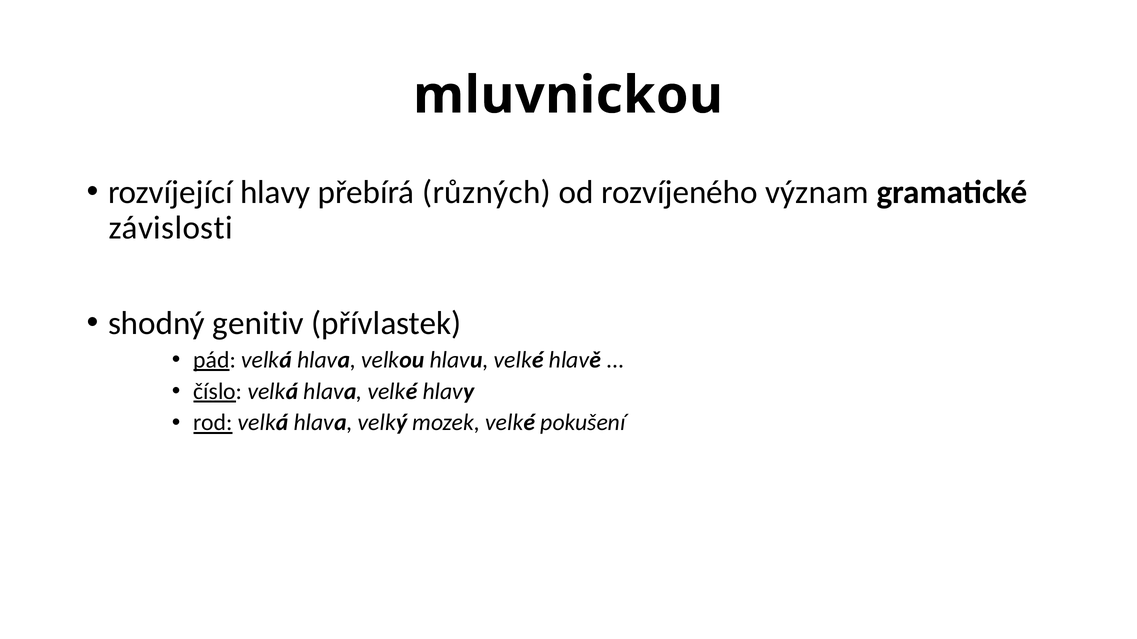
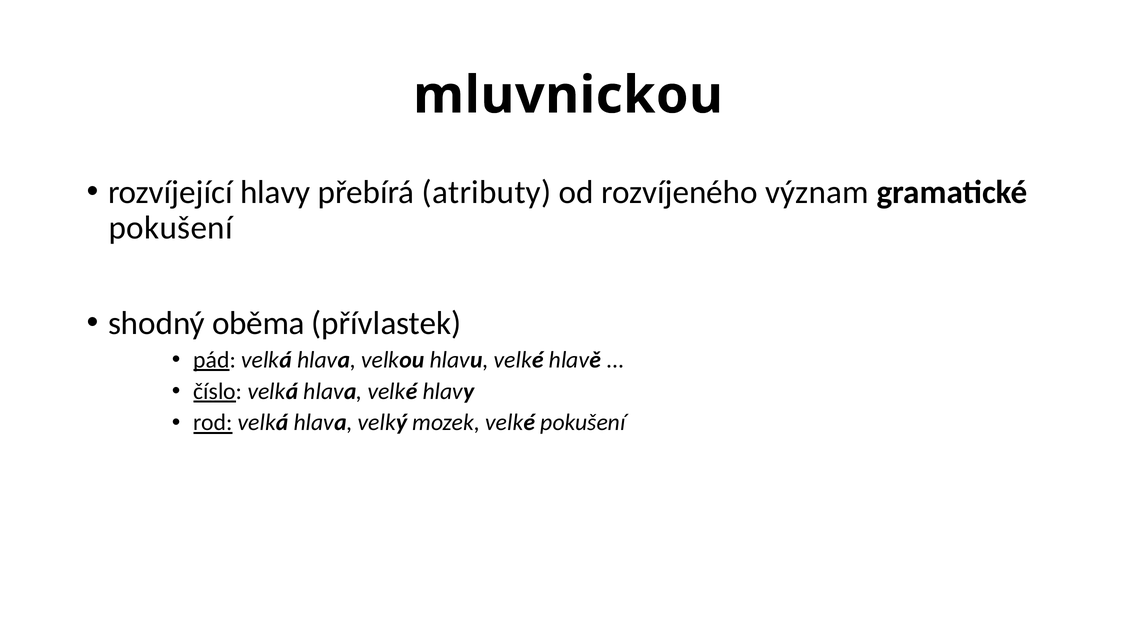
různých: různých -> atributy (487, 192)
závislosti: závislosti -> pokušení (171, 228)
genitiv: genitiv -> oběma (258, 323)
